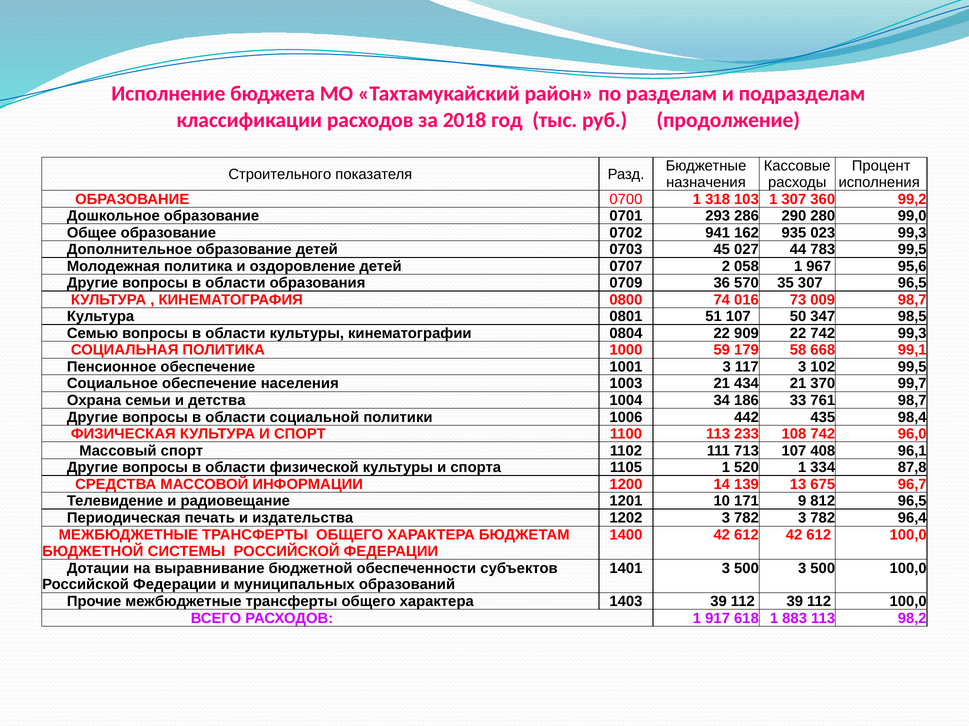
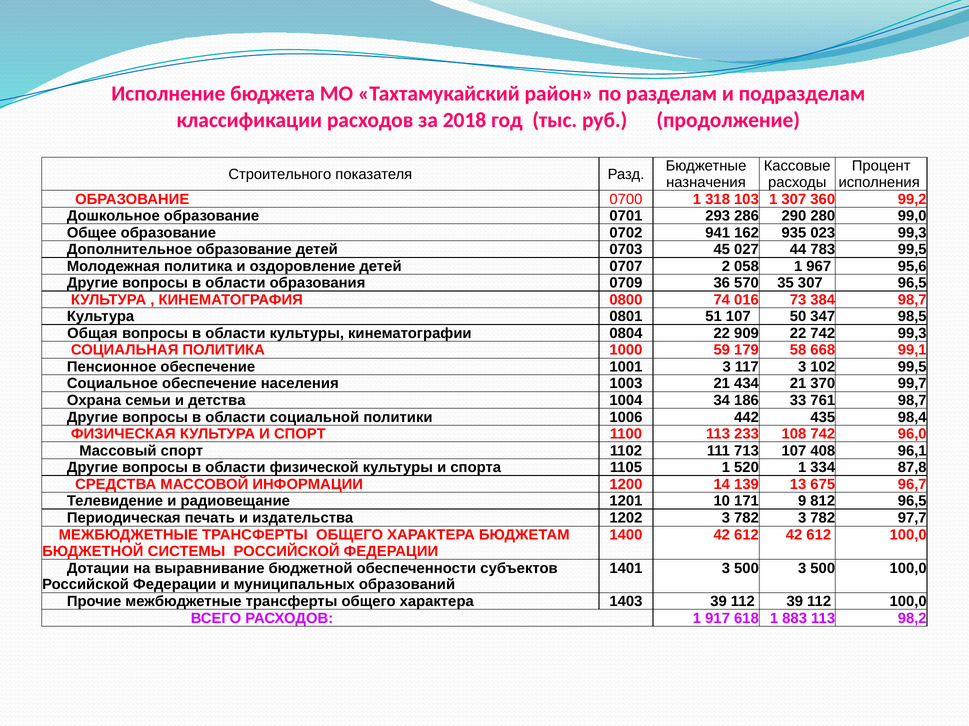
009: 009 -> 384 (823, 300)
Семью: Семью -> Общая (92, 334)
96,4: 96,4 -> 97,7 (912, 518)
